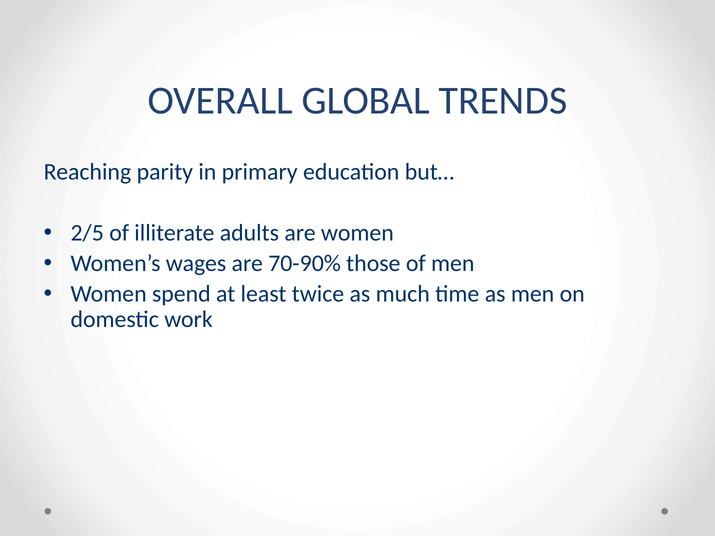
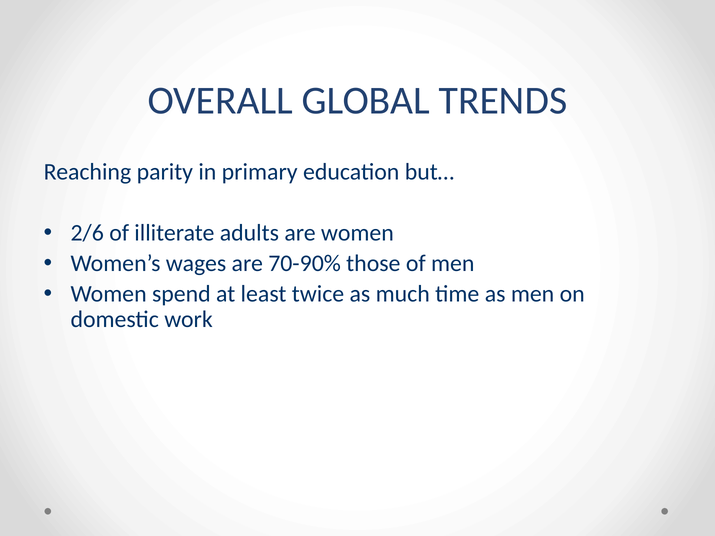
2/5: 2/5 -> 2/6 (87, 233)
